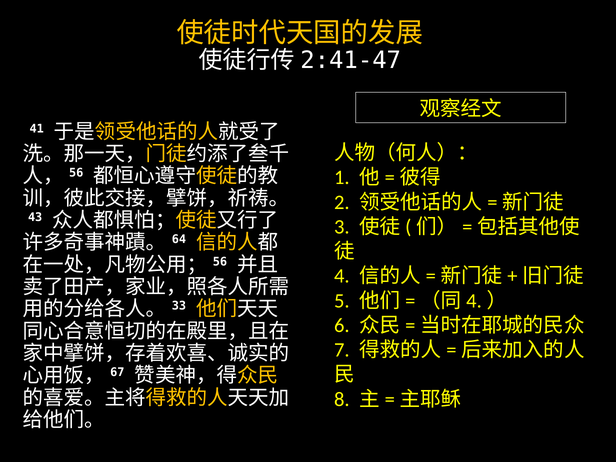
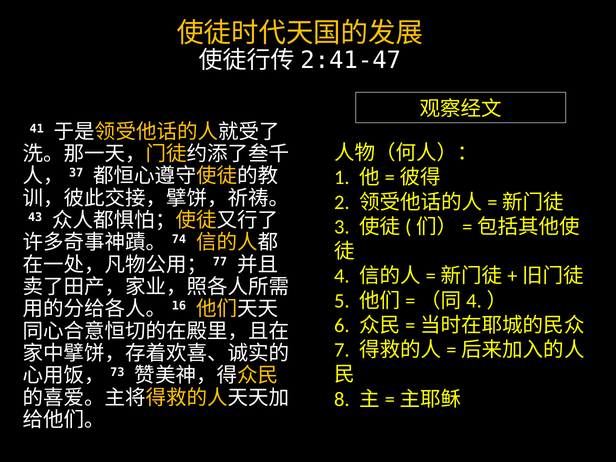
56: 56 -> 37 (76, 173)
64: 64 -> 74 (179, 239)
56: 56 -> 77 (220, 262)
33: 33 -> 16 (179, 306)
67: 67 -> 73 (117, 372)
